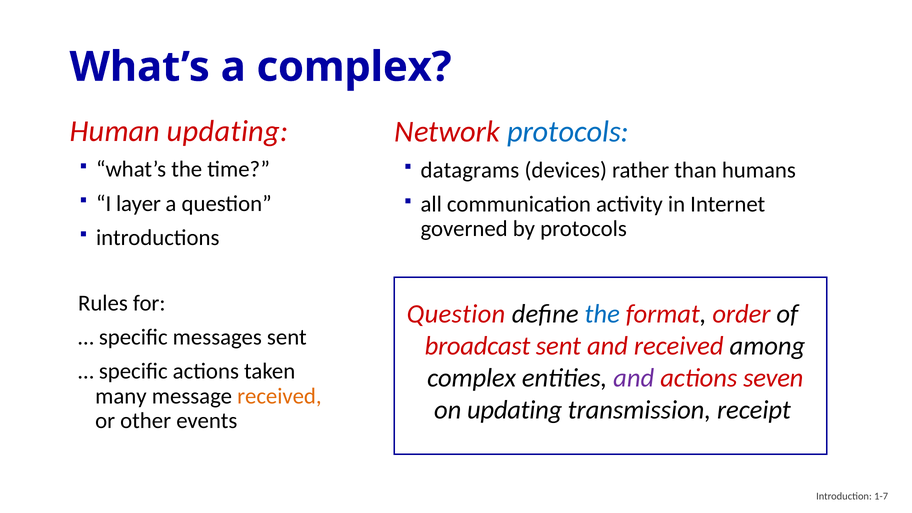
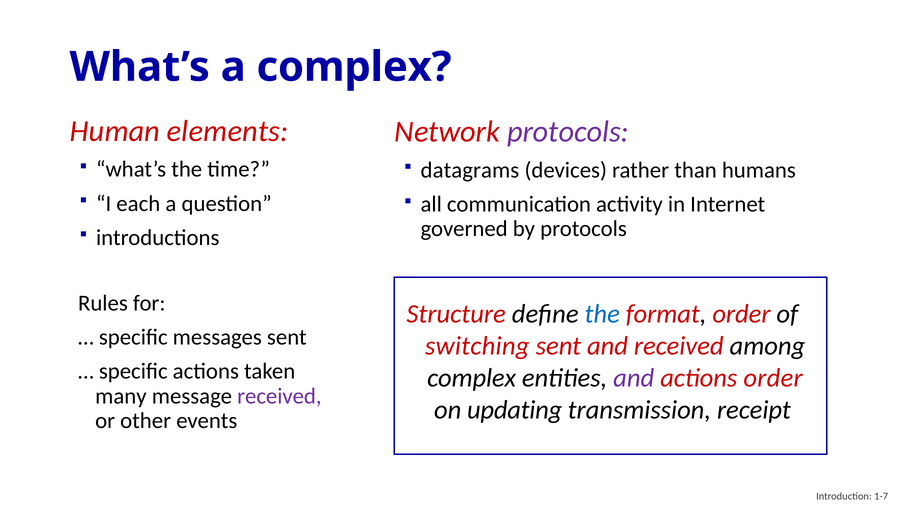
Human updating: updating -> elements (228, 131)
protocols colour: blue -> purple (568, 132)
layer: layer -> each (138, 204)
Question: Question -> Structure (456, 314)
broadcast: broadcast -> switching (477, 346)
actions seven: seven -> order (773, 378)
received colour: orange -> purple (279, 396)
